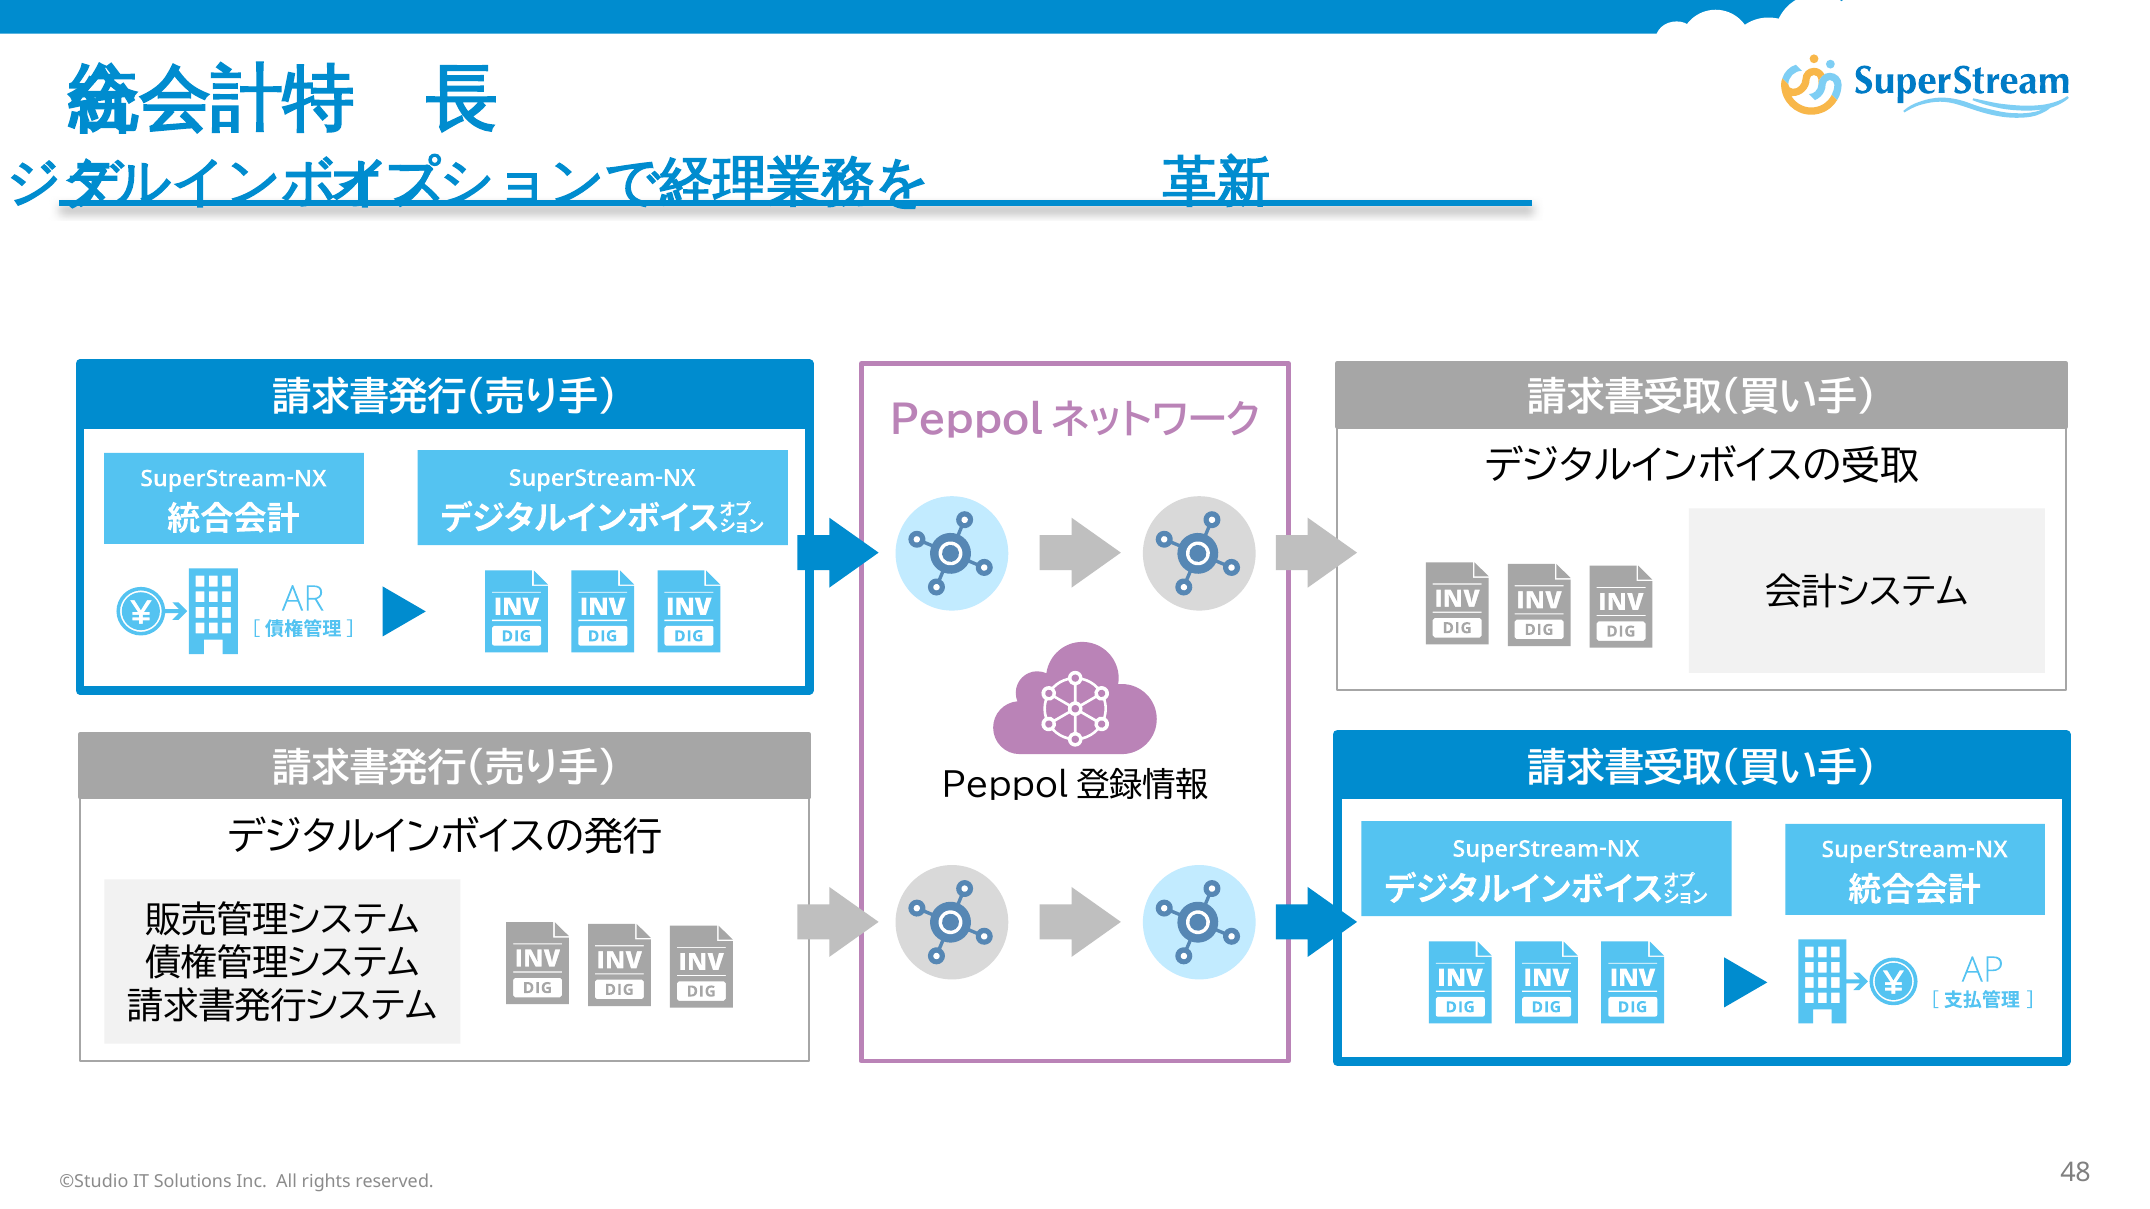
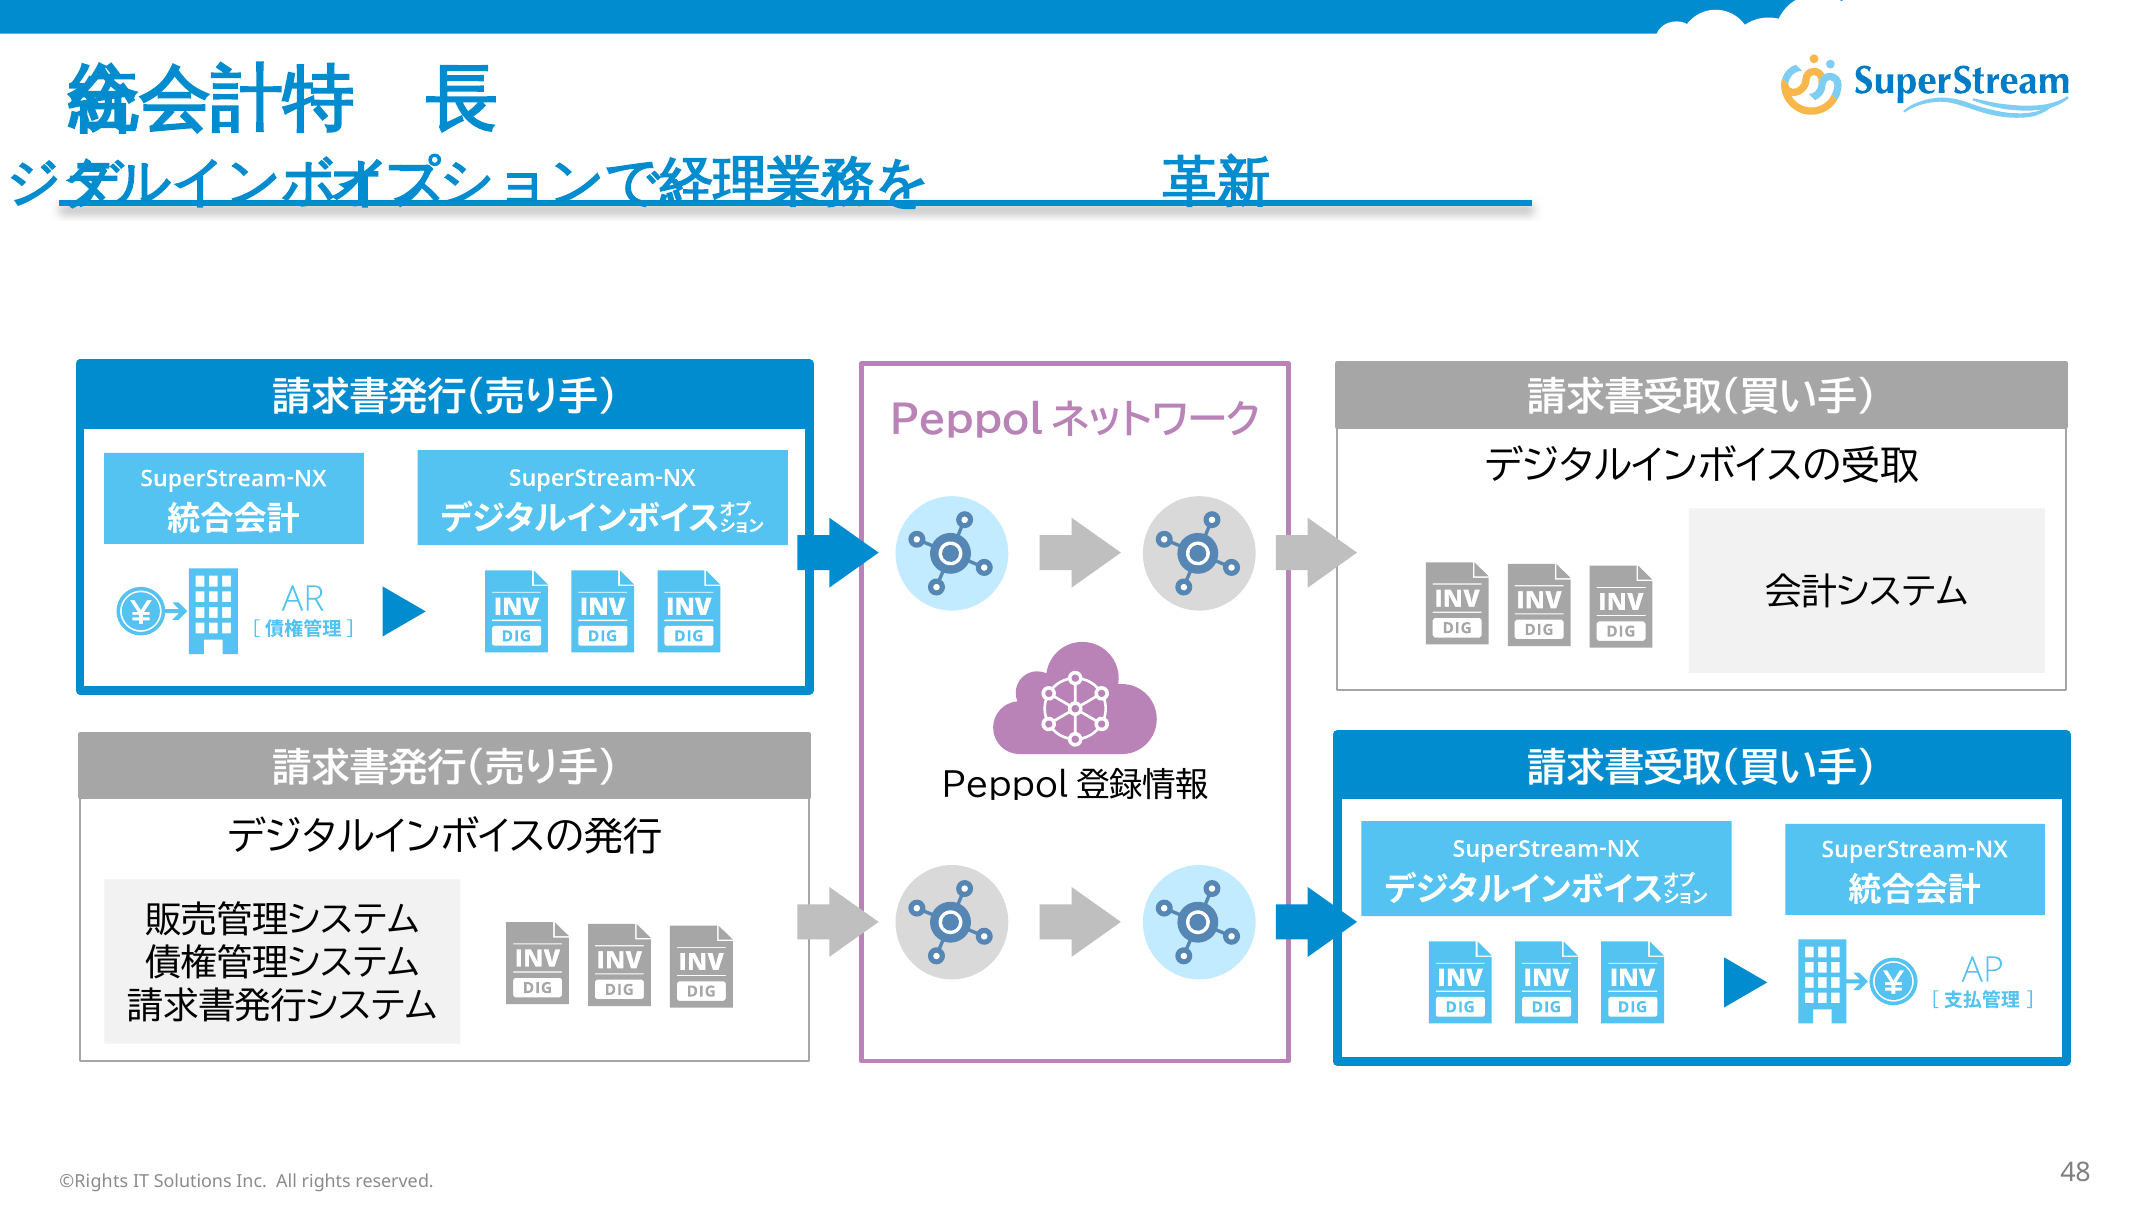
©Studio: ©Studio -> ©Rights (94, 1182)
